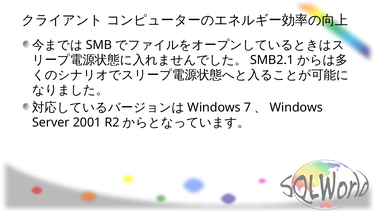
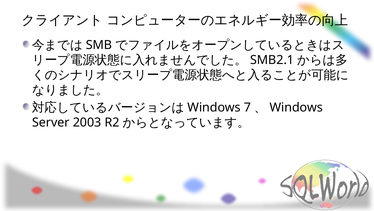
2001: 2001 -> 2003 (87, 122)
